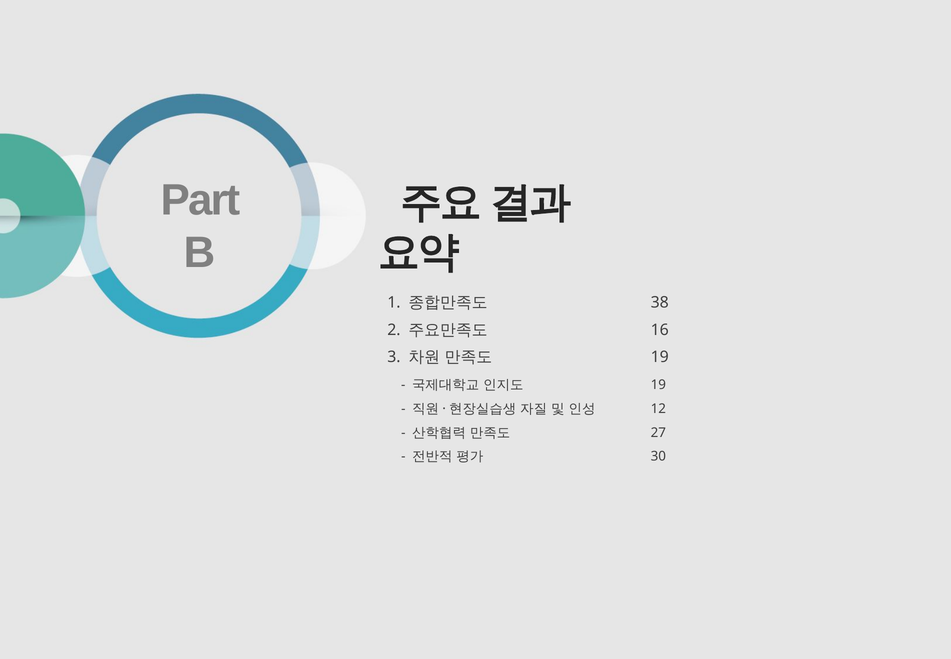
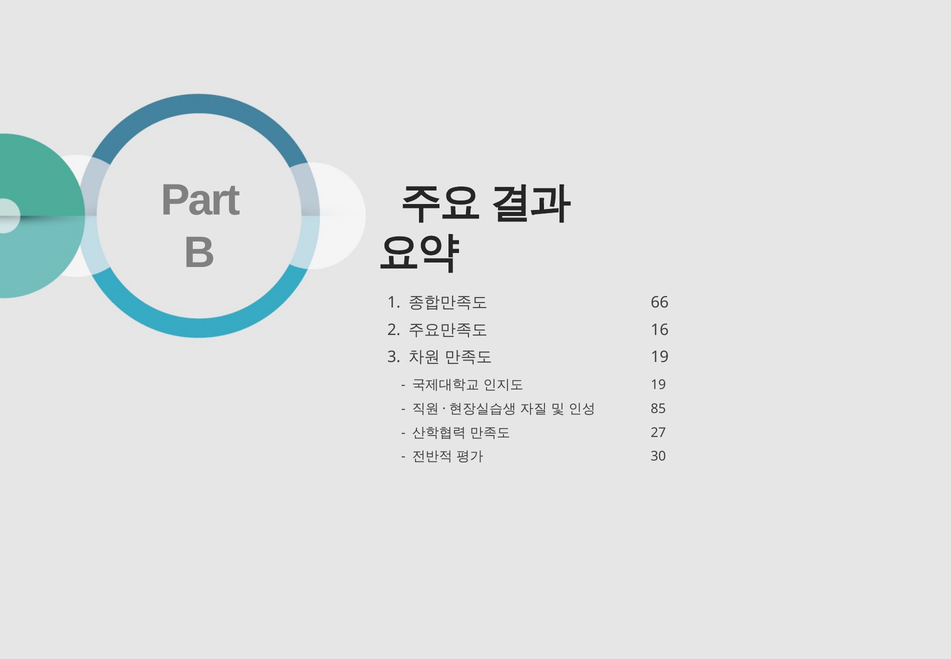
38: 38 -> 66 (660, 302)
12: 12 -> 85 (658, 409)
